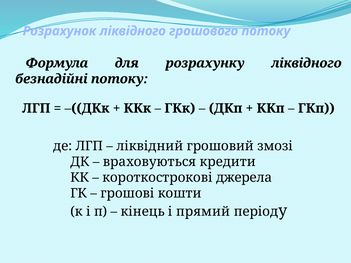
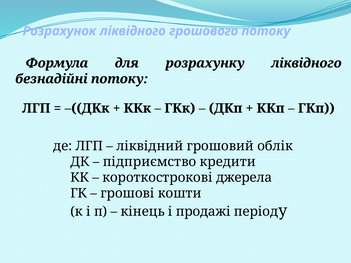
змозі: змозі -> облік (275, 146)
враховуються: враховуються -> підприємство (149, 162)
прямий: прямий -> продажі (203, 212)
